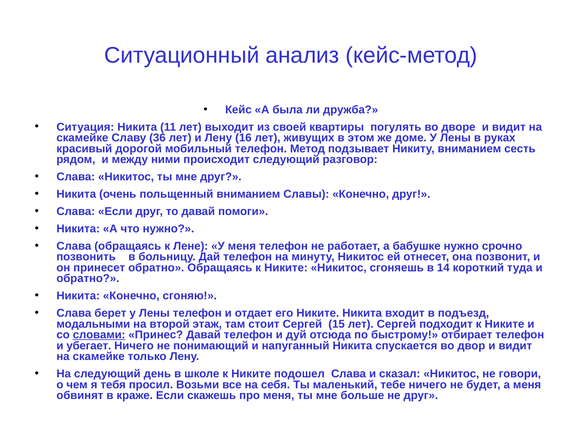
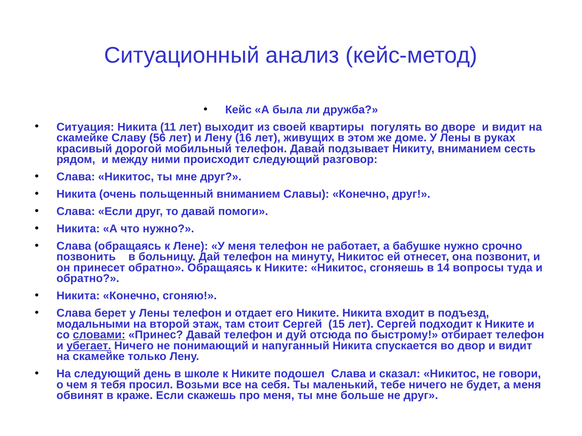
36: 36 -> 56 (157, 138)
телефон Метод: Метод -> Давай (307, 149)
короткий: короткий -> вопросы (478, 268)
убегает underline: none -> present (89, 346)
